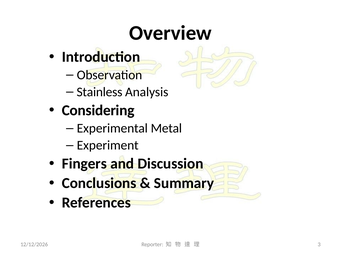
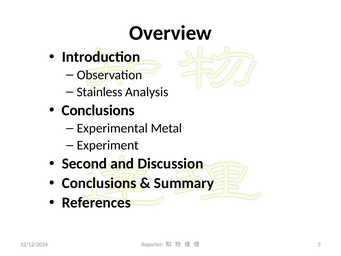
Considering: Considering -> Conclusions (98, 110)
Fingers: Fingers -> Second (84, 164)
